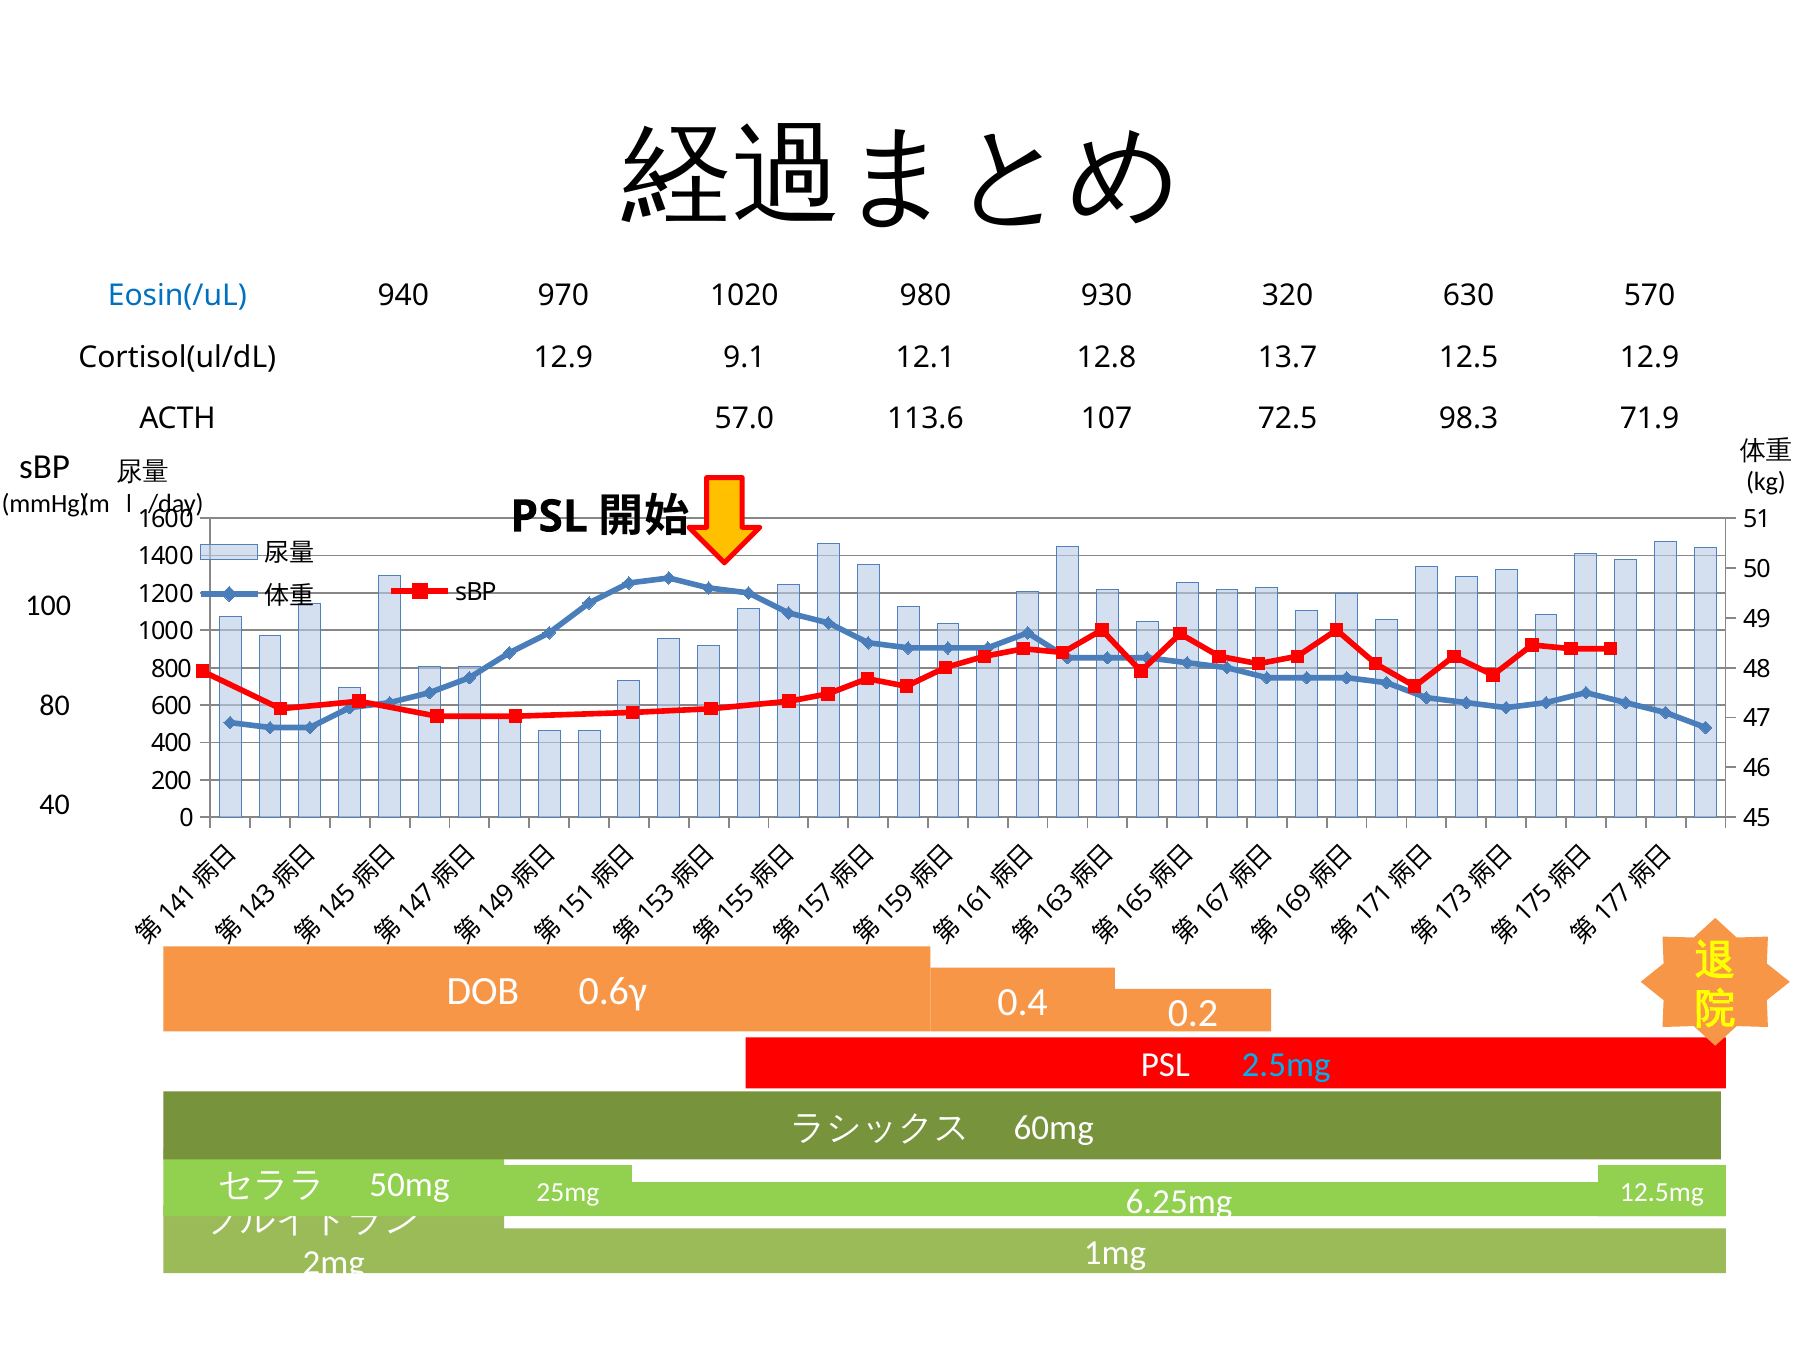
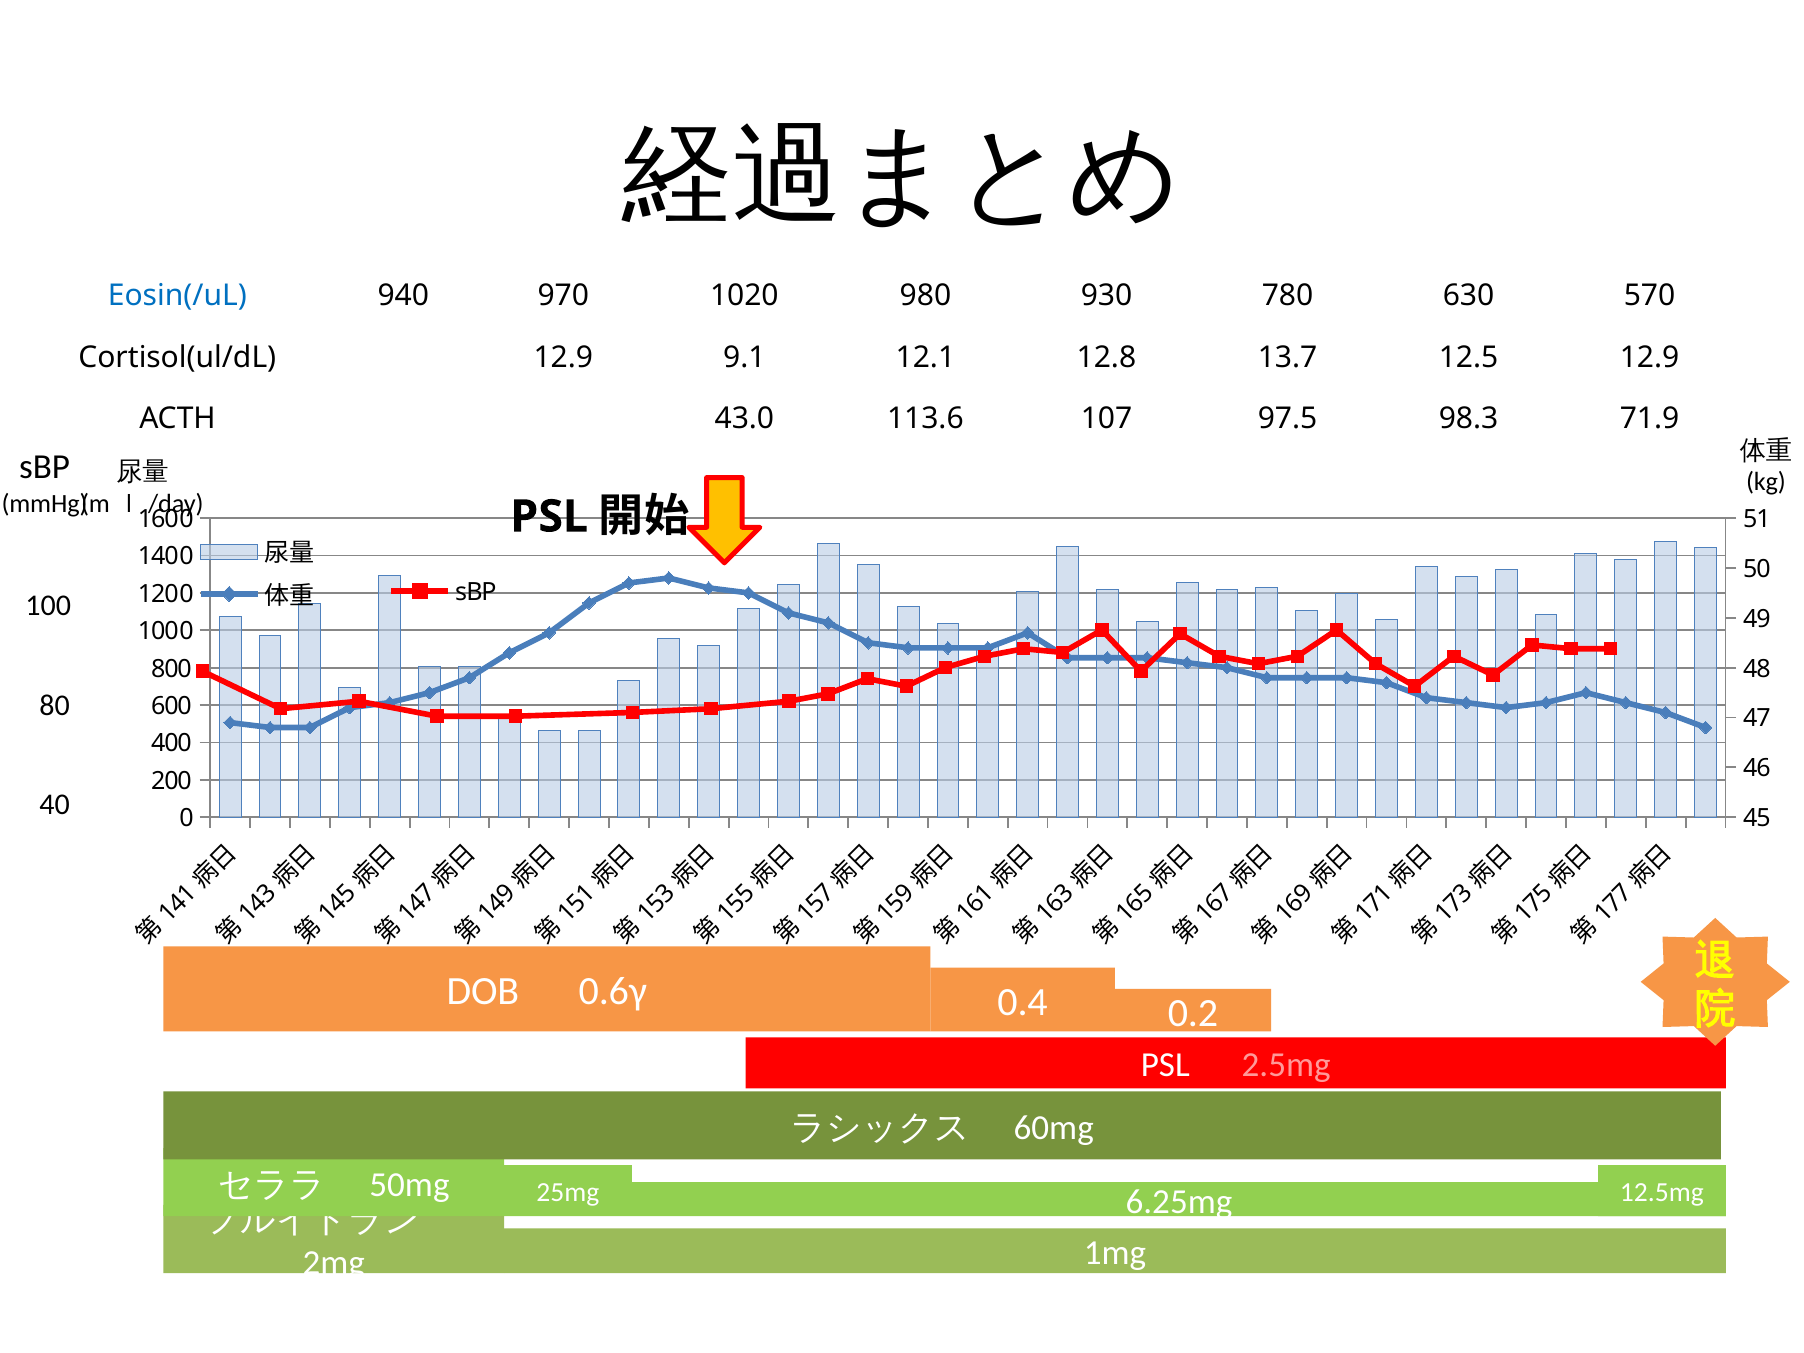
320: 320 -> 780 (1288, 296)
57.0: 57.0 -> 43.0 (744, 419)
72.5: 72.5 -> 97.5 (1288, 419)
2.5mg colour: light blue -> pink (1286, 1065)
